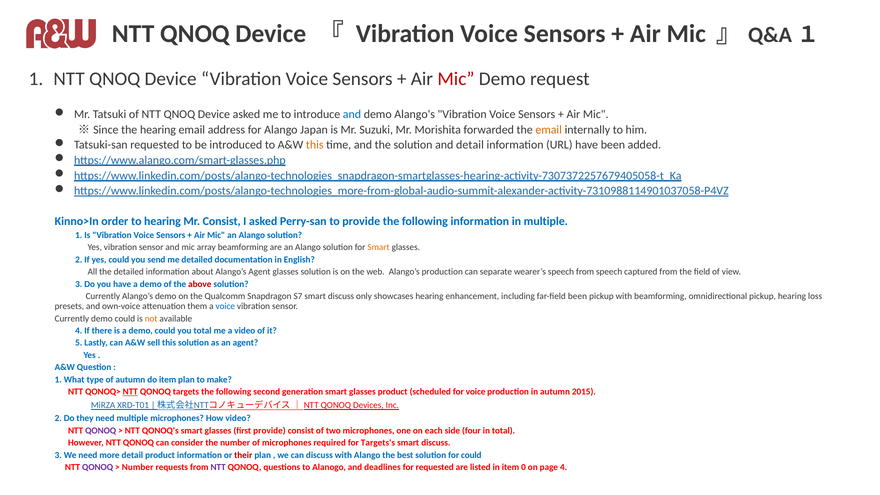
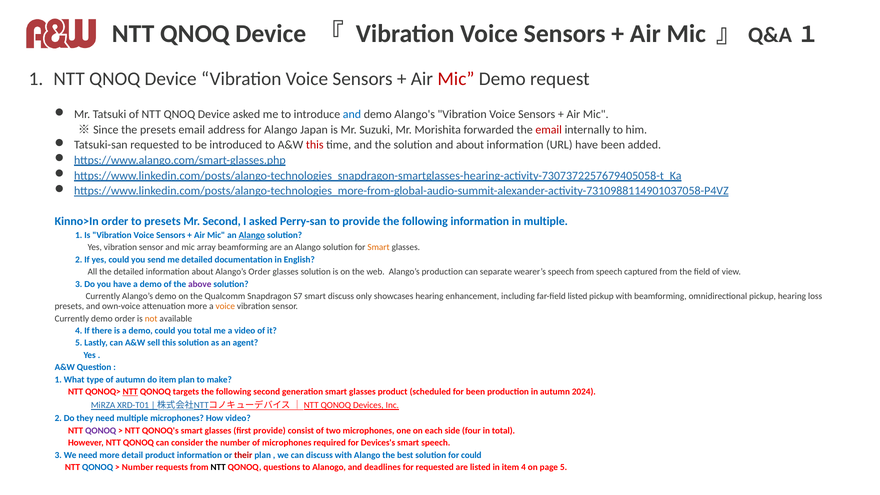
the hearing: hearing -> presets (158, 130)
email colour: orange -> red (549, 130)
this colour: orange -> red (315, 145)
and detail: detail -> about (470, 145)
to hearing: hearing -> presets (162, 221)
Mr Consist: Consist -> Second (222, 221)
Alango underline: none -> present (252, 235)
Alango’s Agent: Agent -> Order (259, 272)
above colour: red -> purple (200, 284)
far-field been: been -> listed (578, 296)
attenuation them: them -> more (197, 306)
voice colour: blue -> orange (225, 306)
Currently demo could: could -> order (125, 318)
for voice: voice -> been (475, 392)
2015: 2015 -> 2024 (584, 392)
Targets's: Targets's -> Devices's (378, 443)
discuss: discuss -> speech (436, 443)
QONOQ colour: purple -> blue (98, 467)
NTT colour: purple -> black (218, 467)
item 0: 0 -> 4 (524, 467)
page 4: 4 -> 5 (564, 467)
